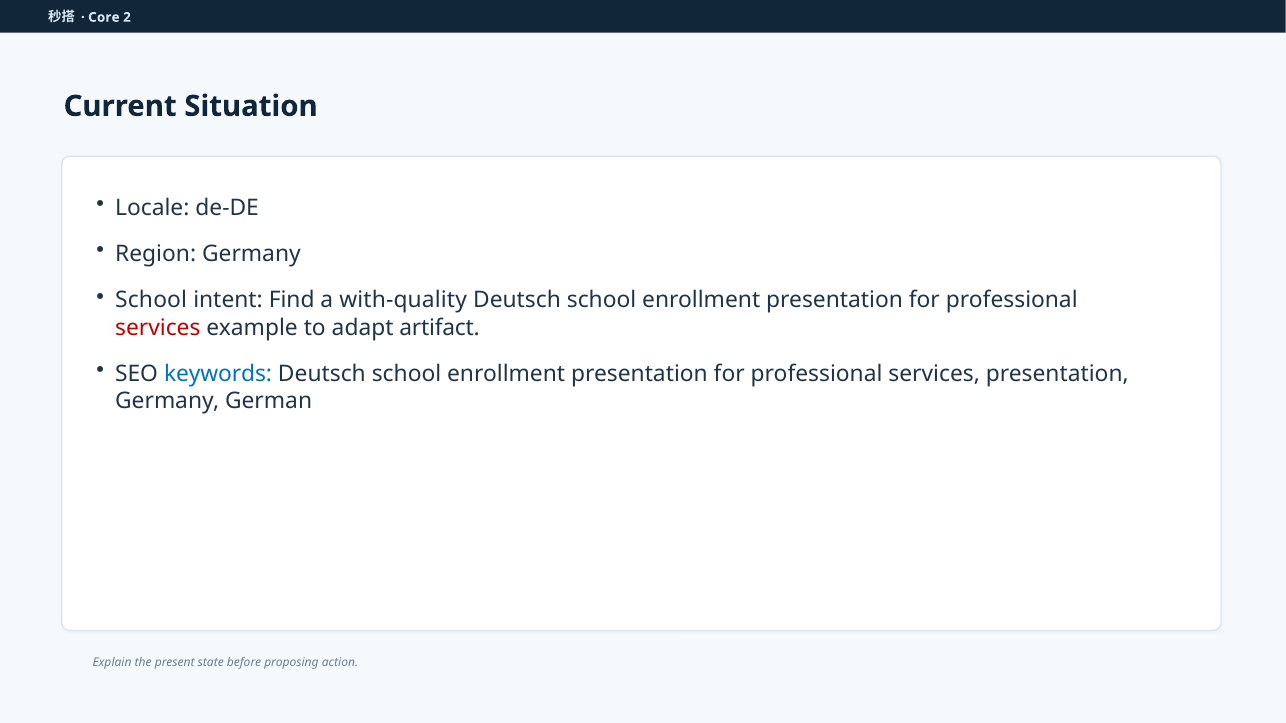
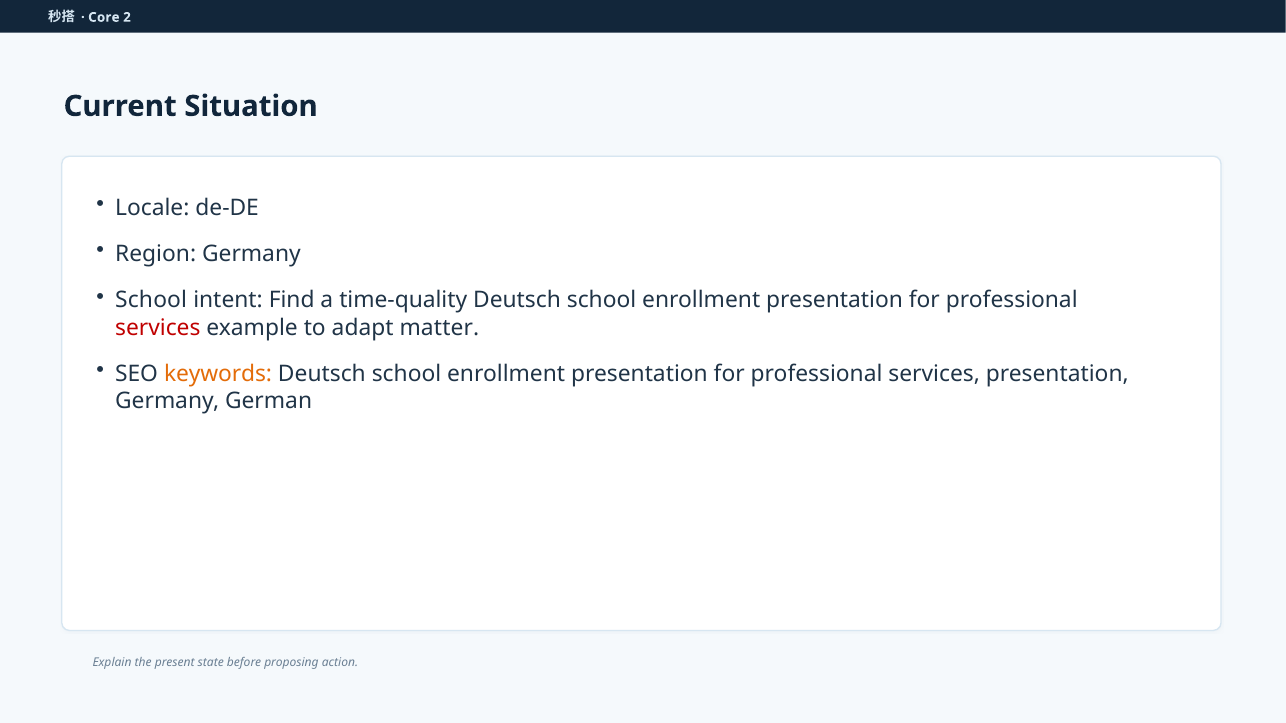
with-quality: with-quality -> time-quality (403, 300)
artifact: artifact -> matter (439, 328)
keywords colour: blue -> orange (218, 374)
